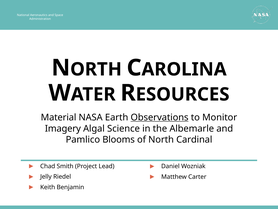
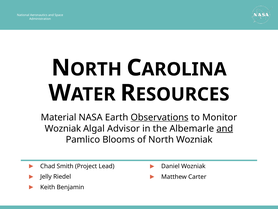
Imagery: Imagery -> Wozniak (63, 128)
Science: Science -> Advisor (123, 128)
and underline: none -> present (225, 128)
North Cardinal: Cardinal -> Wozniak (194, 139)
